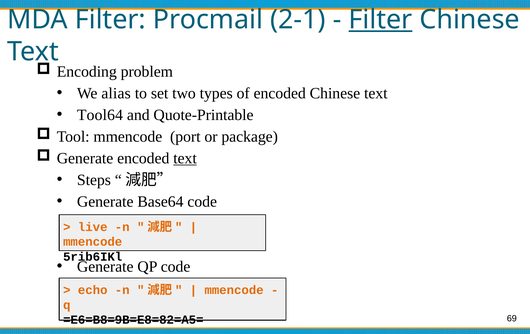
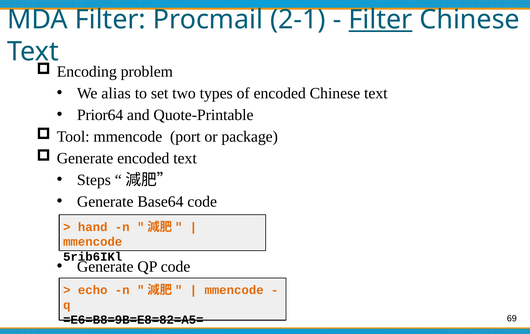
Tool64: Tool64 -> Prior64 (100, 115)
text underline: present -> none (185, 158)
live: live -> hand (93, 227)
